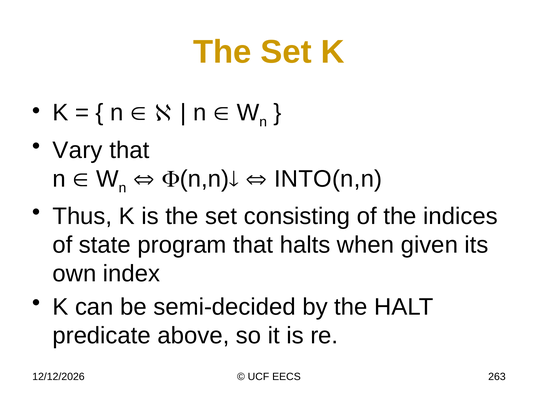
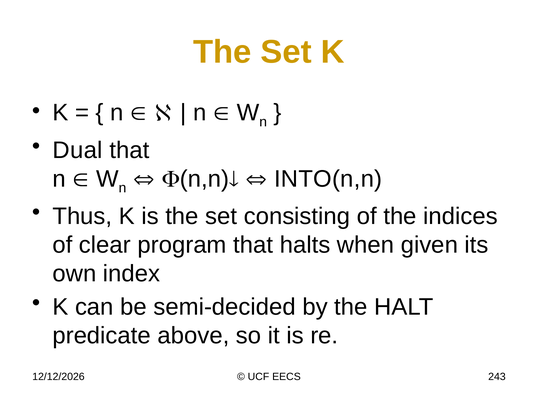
Vary: Vary -> Dual (78, 150)
state: state -> clear (105, 245)
263: 263 -> 243 (497, 377)
